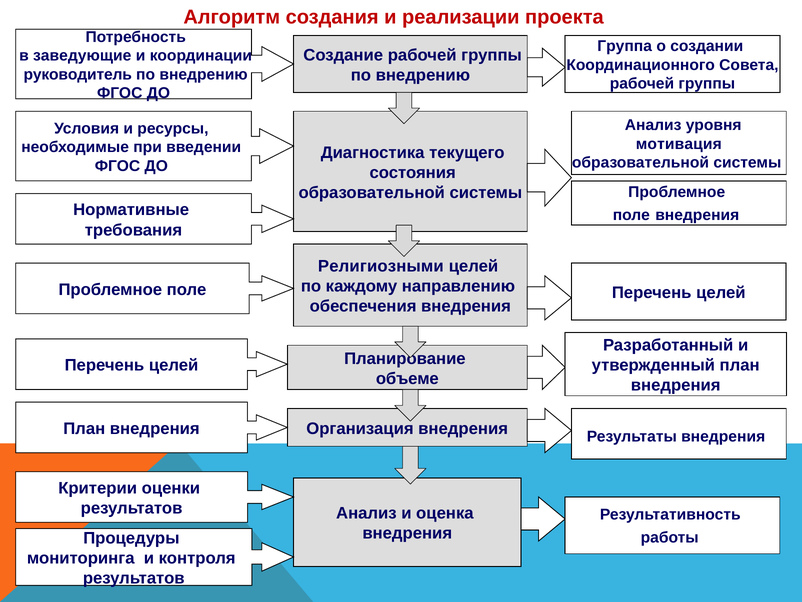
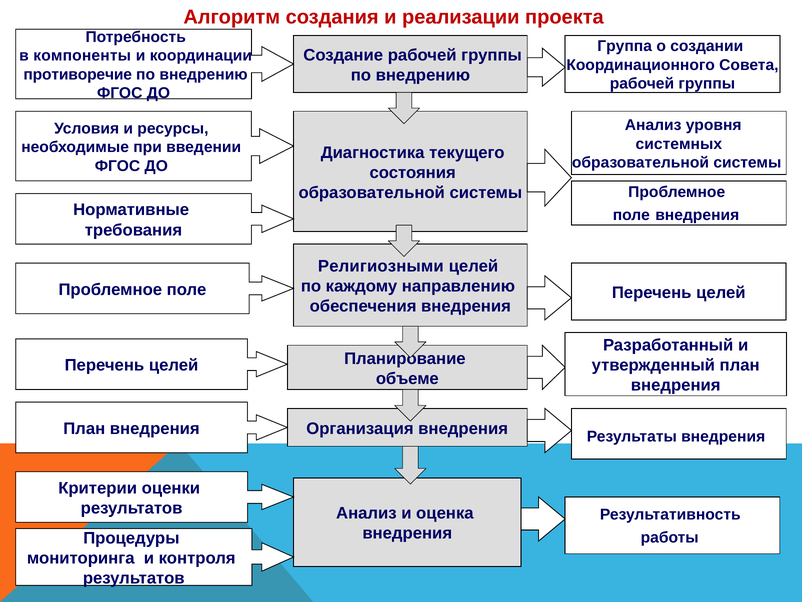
заведующие: заведующие -> компоненты (82, 56)
руководитель: руководитель -> противоречие (78, 74)
мотивация: мотивация -> системных (679, 144)
